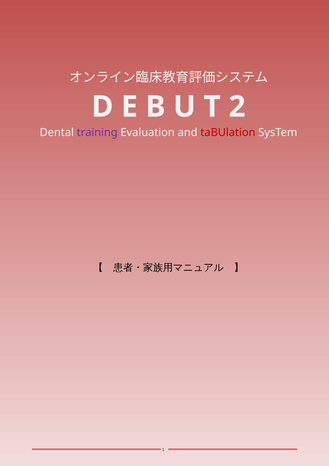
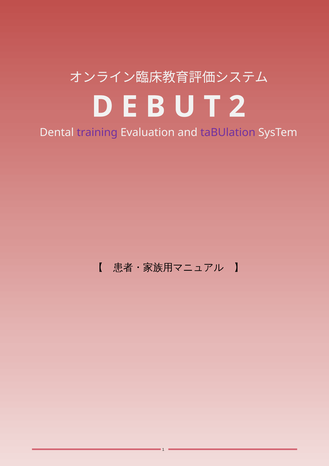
taBUlation colour: red -> purple (228, 132)
